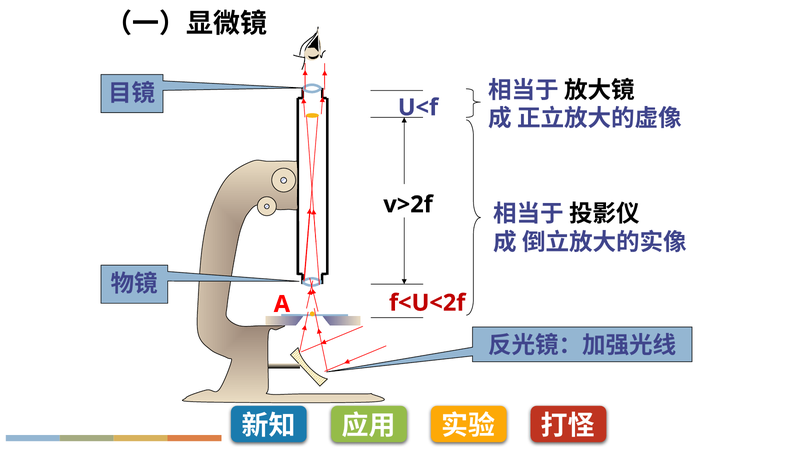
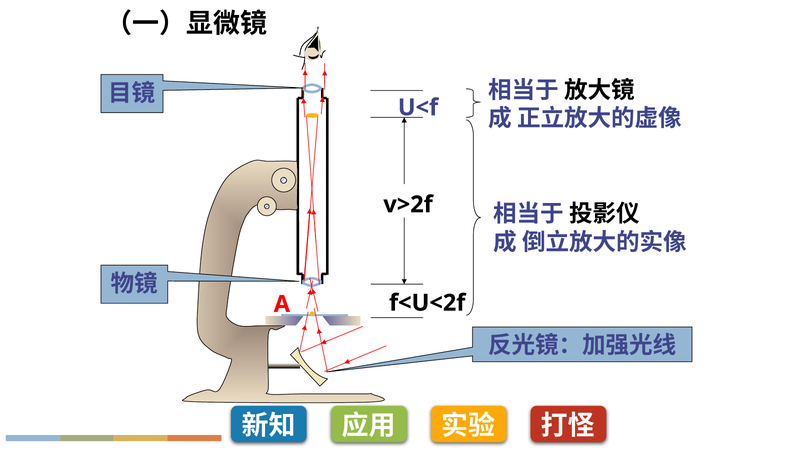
f<U<2f colour: red -> black (427, 303)
